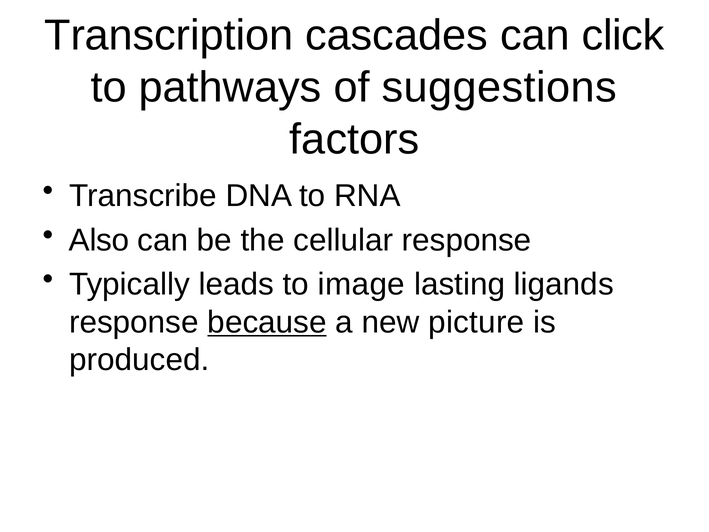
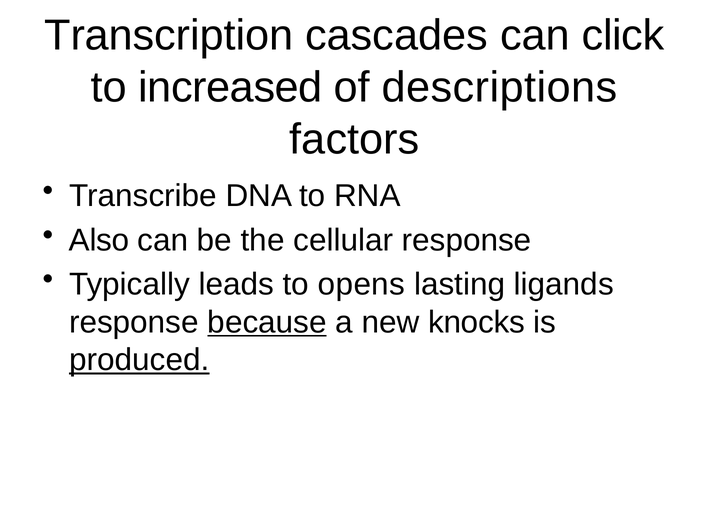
pathways: pathways -> increased (230, 88)
suggestions: suggestions -> descriptions (499, 88)
image: image -> opens (361, 284)
picture: picture -> knocks (477, 322)
produced underline: none -> present (139, 360)
